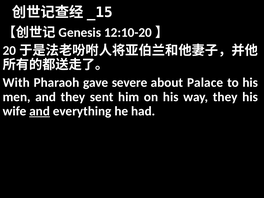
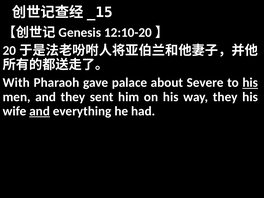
severe: severe -> palace (130, 83)
Palace: Palace -> Severe (205, 83)
his underline: none -> present (250, 83)
